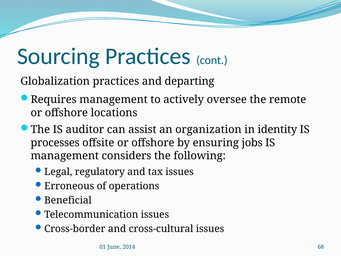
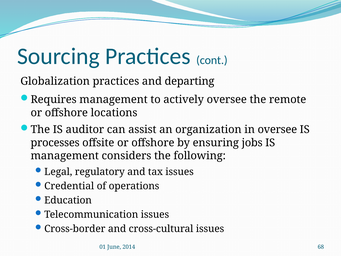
in identity: identity -> oversee (277, 130)
Erroneous: Erroneous -> Credential (69, 186)
Beneficial: Beneficial -> Education (68, 200)
